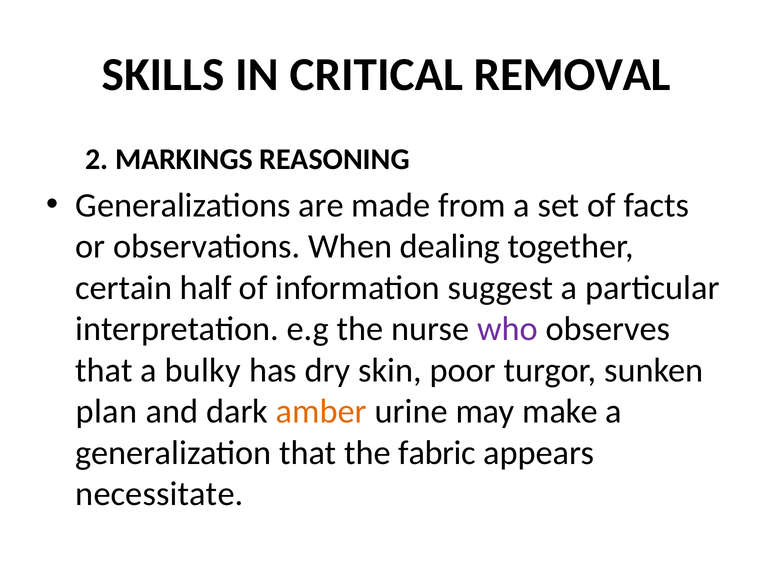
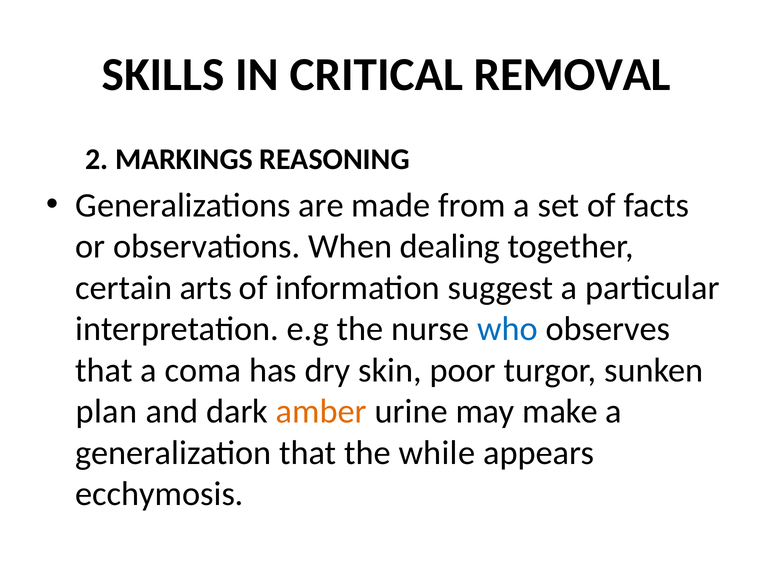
half: half -> arts (206, 288)
who colour: purple -> blue (507, 329)
bulky: bulky -> coma (203, 370)
fabric: fabric -> while (437, 453)
necessitate: necessitate -> ecchymosis (160, 494)
